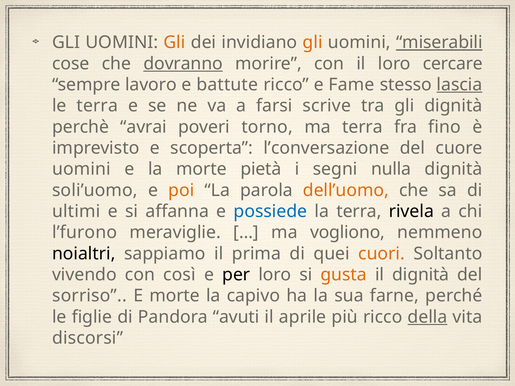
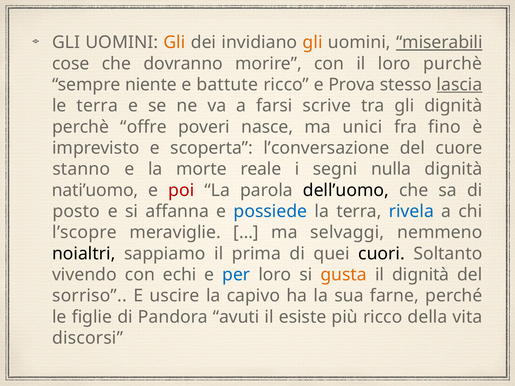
dovranno underline: present -> none (183, 64)
cercare: cercare -> purchè (453, 64)
lavoro: lavoro -> niente (151, 85)
Fame: Fame -> Prova (352, 85)
avrai: avrai -> offre (144, 127)
torno: torno -> nasce (267, 127)
ma terra: terra -> unici (362, 127)
uomini: uomini -> stanno (81, 169)
pietà: pietà -> reale (261, 169)
soli’uomo: soli’uomo -> nati’uomo (95, 190)
poi colour: orange -> red (181, 190)
dell’uomo colour: orange -> black (346, 190)
ultimi: ultimi -> posto (76, 212)
rivela colour: black -> blue (411, 212)
l’furono: l’furono -> l’scopre (85, 233)
vogliono: vogliono -> selvaggi (347, 233)
cuori colour: orange -> black (382, 254)
così: così -> echi (180, 275)
per colour: black -> blue (236, 275)
E morte: morte -> uscire (175, 296)
aprile: aprile -> esiste (303, 317)
della underline: present -> none (428, 317)
